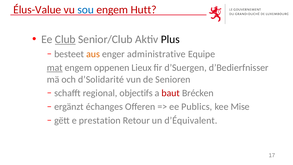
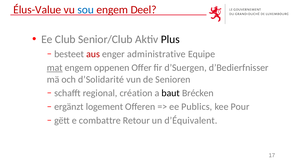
Hutt: Hutt -> Deel (144, 10)
Club underline: present -> none (65, 39)
aus colour: orange -> red (93, 54)
Lieux: Lieux -> Offer (142, 68)
objectifs: objectifs -> création (136, 93)
baut colour: red -> black (171, 93)
échanges: échanges -> logement (104, 107)
Mise: Mise -> Pour (240, 107)
prestation: prestation -> combattre (100, 120)
